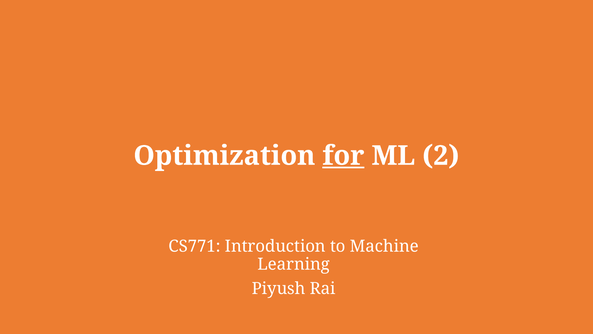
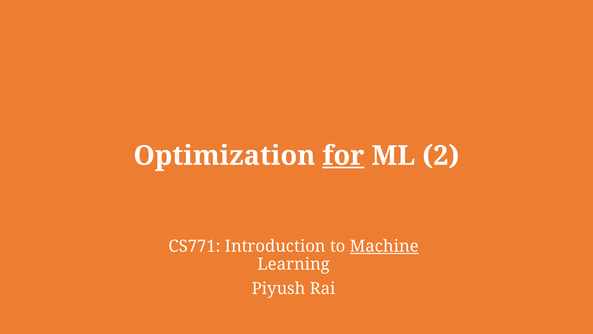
Machine underline: none -> present (384, 246)
